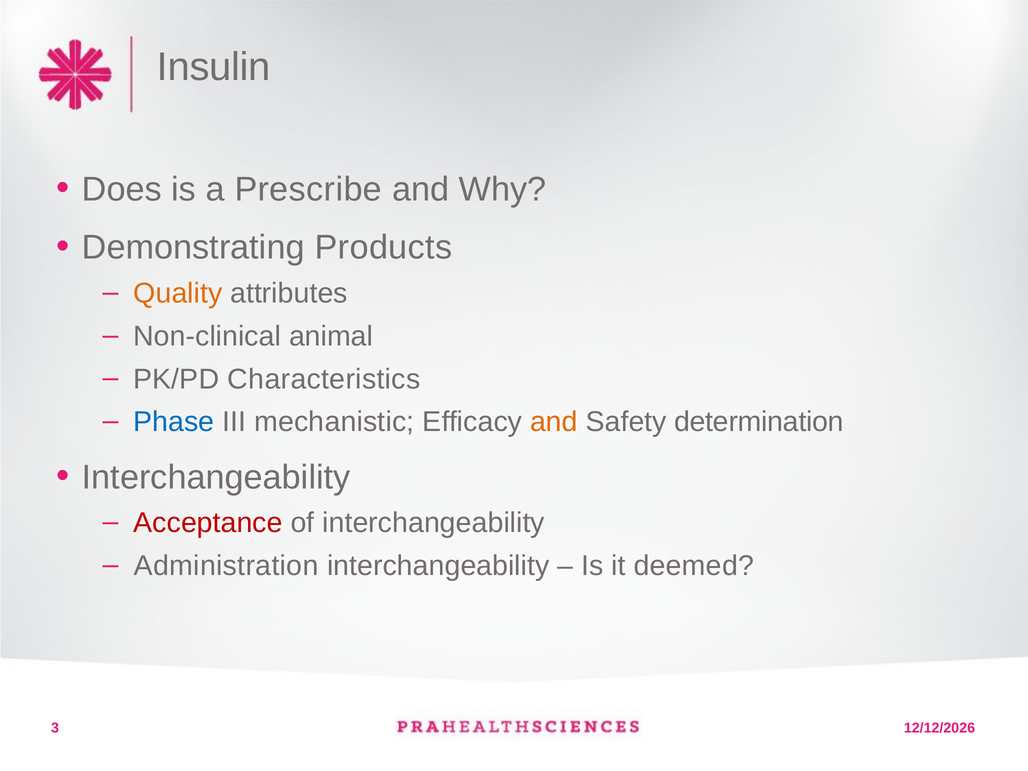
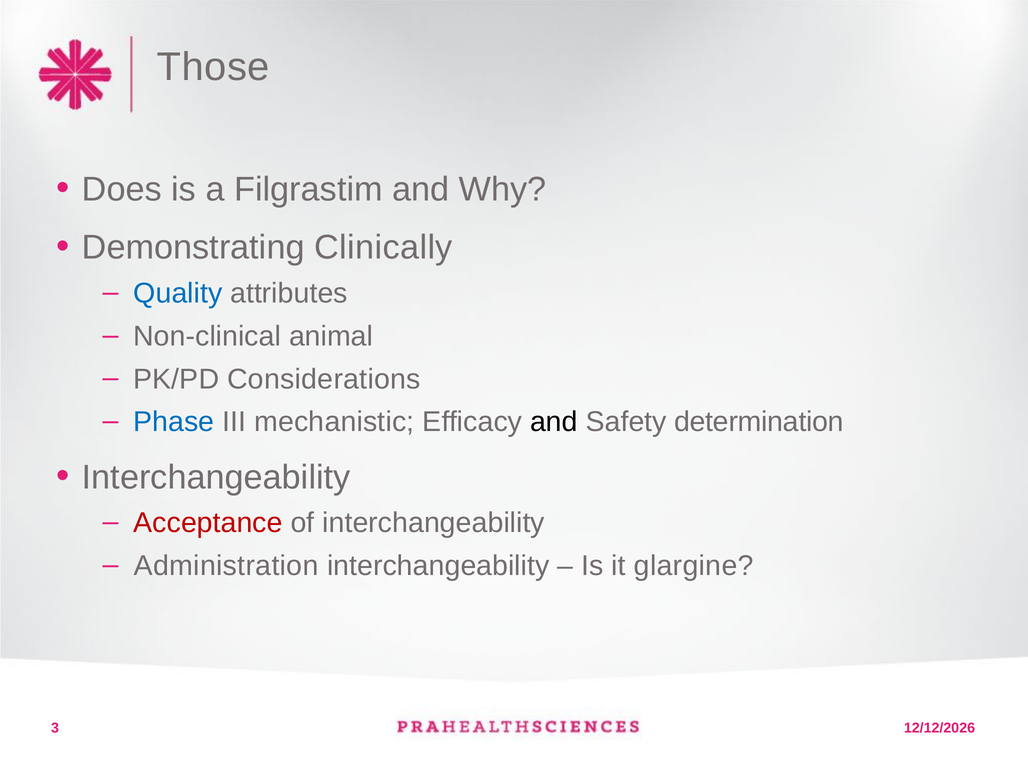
Insulin: Insulin -> Those (213, 67)
Prescribe: Prescribe -> Filgrastim (308, 189)
Products: Products -> Clinically (383, 248)
Quality colour: orange -> blue (178, 293)
Characteristics: Characteristics -> Considerations (324, 379)
and colour: orange -> black (554, 422)
deemed: deemed -> glargine (694, 566)
